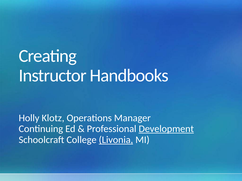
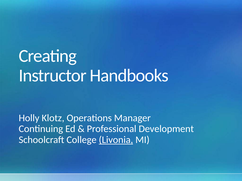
Development underline: present -> none (166, 129)
